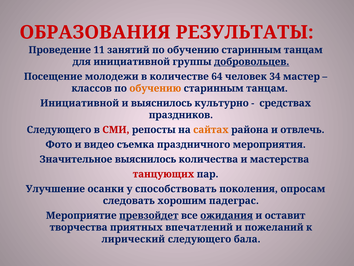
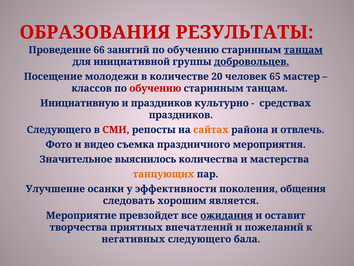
11: 11 -> 66 (99, 50)
танцам underline: none -> present (303, 50)
64: 64 -> 20 (217, 76)
34: 34 -> 65 (275, 76)
обучению colour: orange -> red (155, 88)
Инициативной: Инициативной -> Инициативную (80, 103)
и выяснилось: выяснилось -> праздников (161, 103)
танцующих colour: red -> orange (163, 174)
способствовать: способствовать -> эффективности (176, 189)
опросам: опросам -> общения (303, 189)
падеграс: падеграс -> является (234, 200)
превзойдет underline: present -> none (149, 215)
лирический: лирический -> негативных (133, 239)
